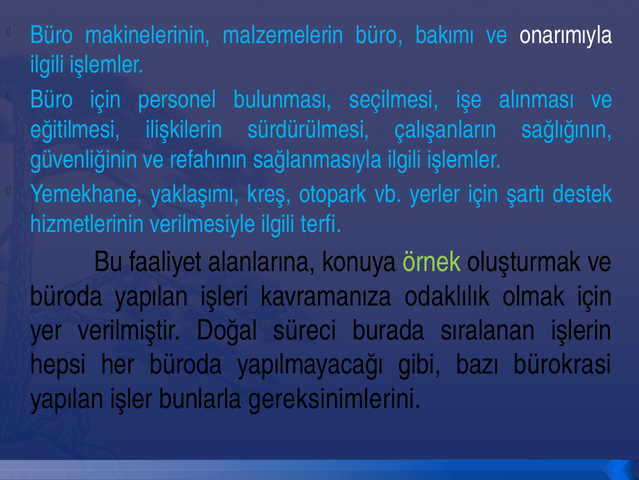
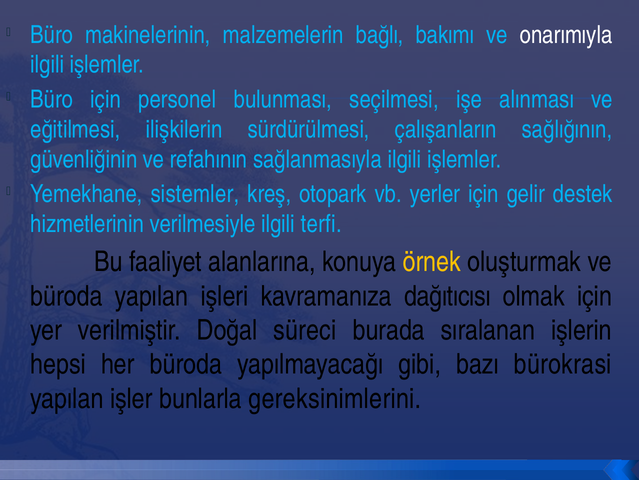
malzemelerin büro: büro -> bağlı (380, 35)
yaklaşımı: yaklaşımı -> sistemler (195, 194)
şartı: şartı -> gelir (526, 194)
örnek colour: light green -> yellow (432, 262)
odaklılık: odaklılık -> dağıtıcısı (447, 296)
